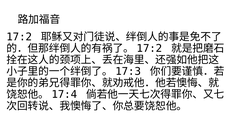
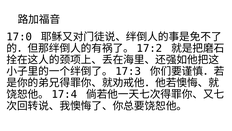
17:2: 17:2 -> 17:0 (19, 37)
